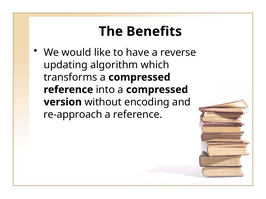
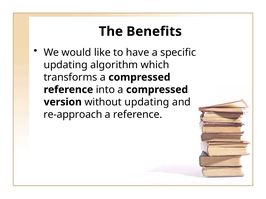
reverse: reverse -> specific (178, 53)
without encoding: encoding -> updating (147, 102)
